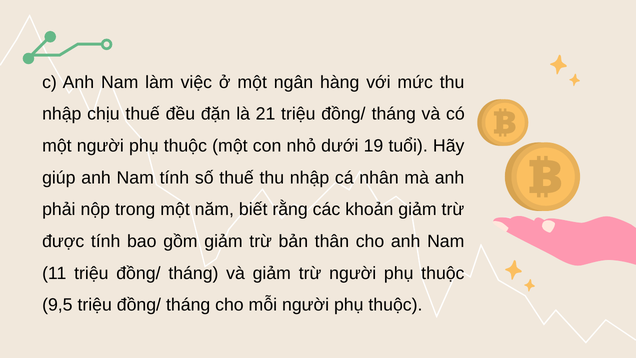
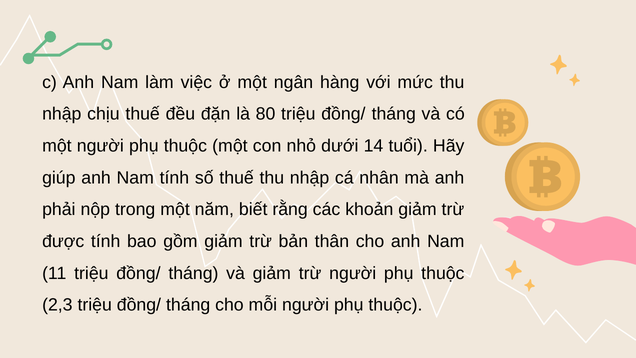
21: 21 -> 80 (266, 114)
19: 19 -> 14 (373, 146)
9,5: 9,5 -> 2,3 (57, 305)
